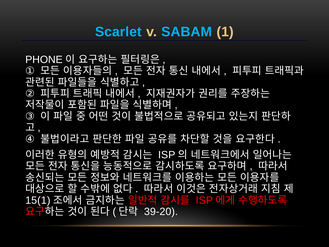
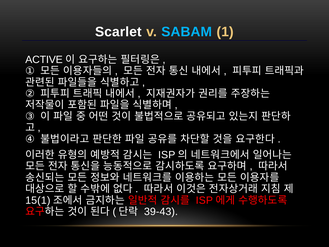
Scarlet colour: light blue -> white (118, 32)
PHONE: PHONE -> ACTIVE (44, 60)
39-20: 39-20 -> 39-43 (161, 211)
